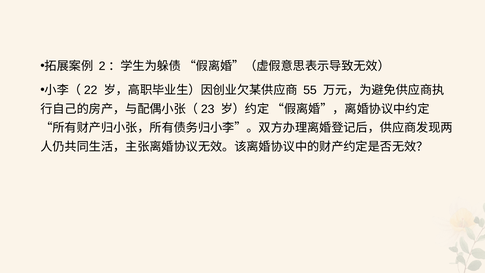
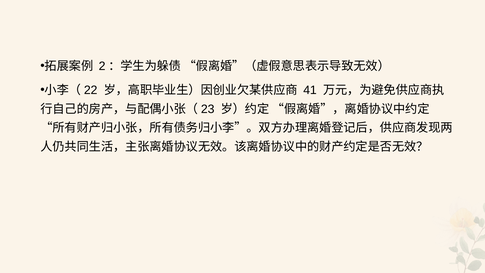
55: 55 -> 41 (310, 90)
